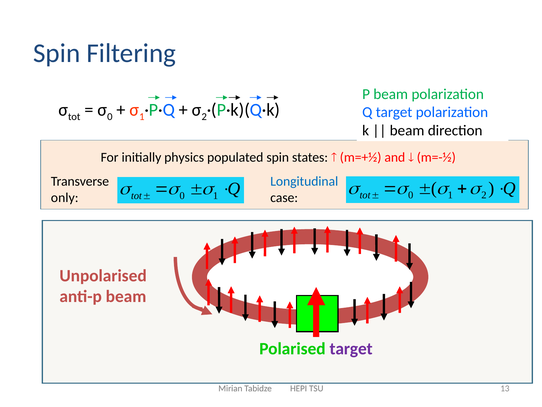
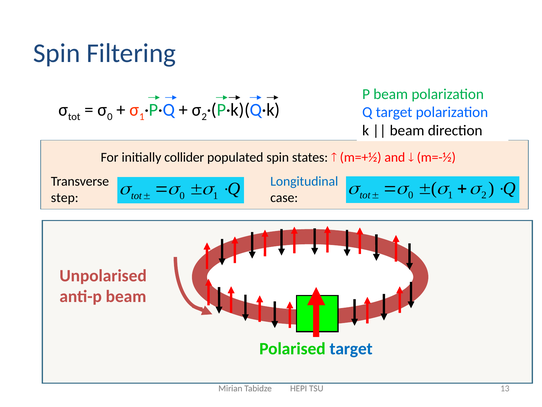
physics: physics -> collider (184, 157)
only: only -> step (65, 197)
target colour: purple -> blue (351, 348)
